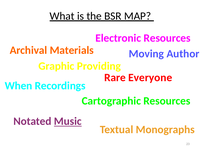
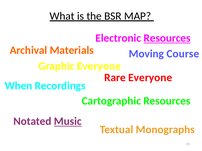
Resources underline: none -> present (167, 38)
Author: Author -> Course (183, 54)
Graphic Providing: Providing -> Everyone (99, 66)
